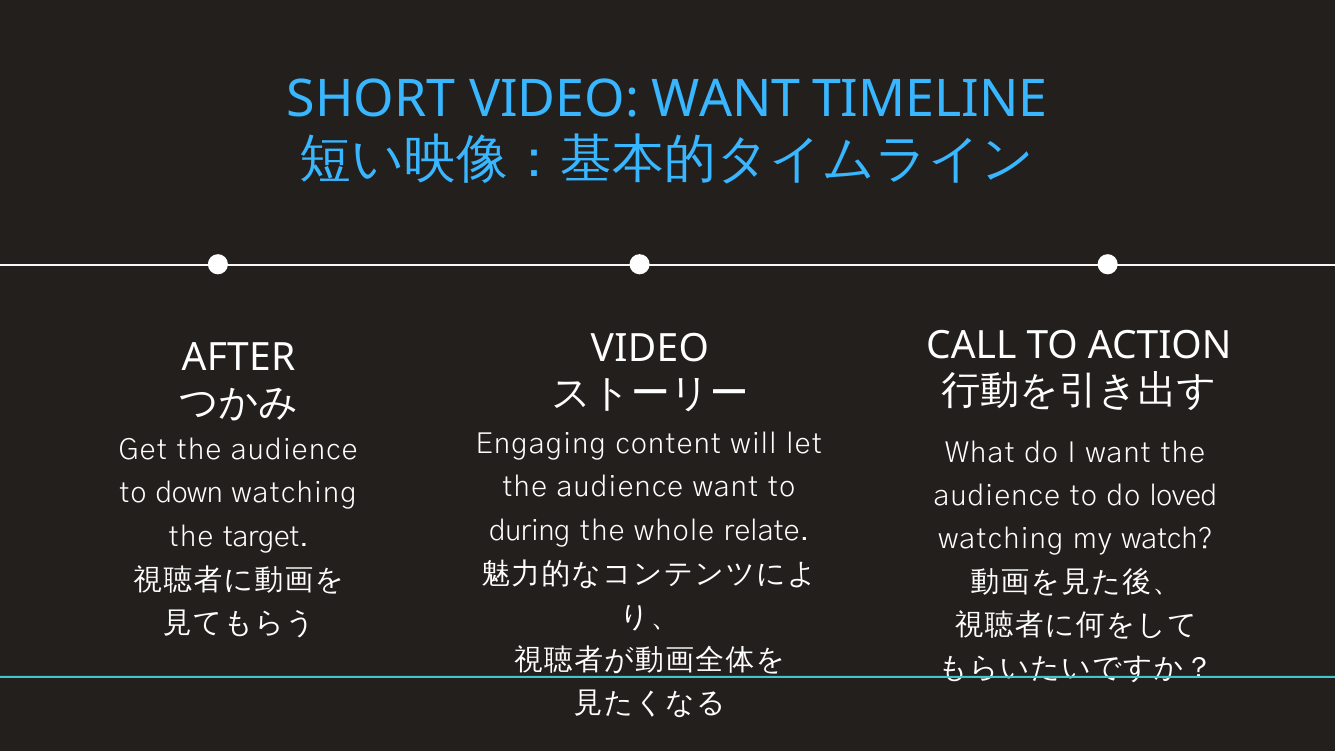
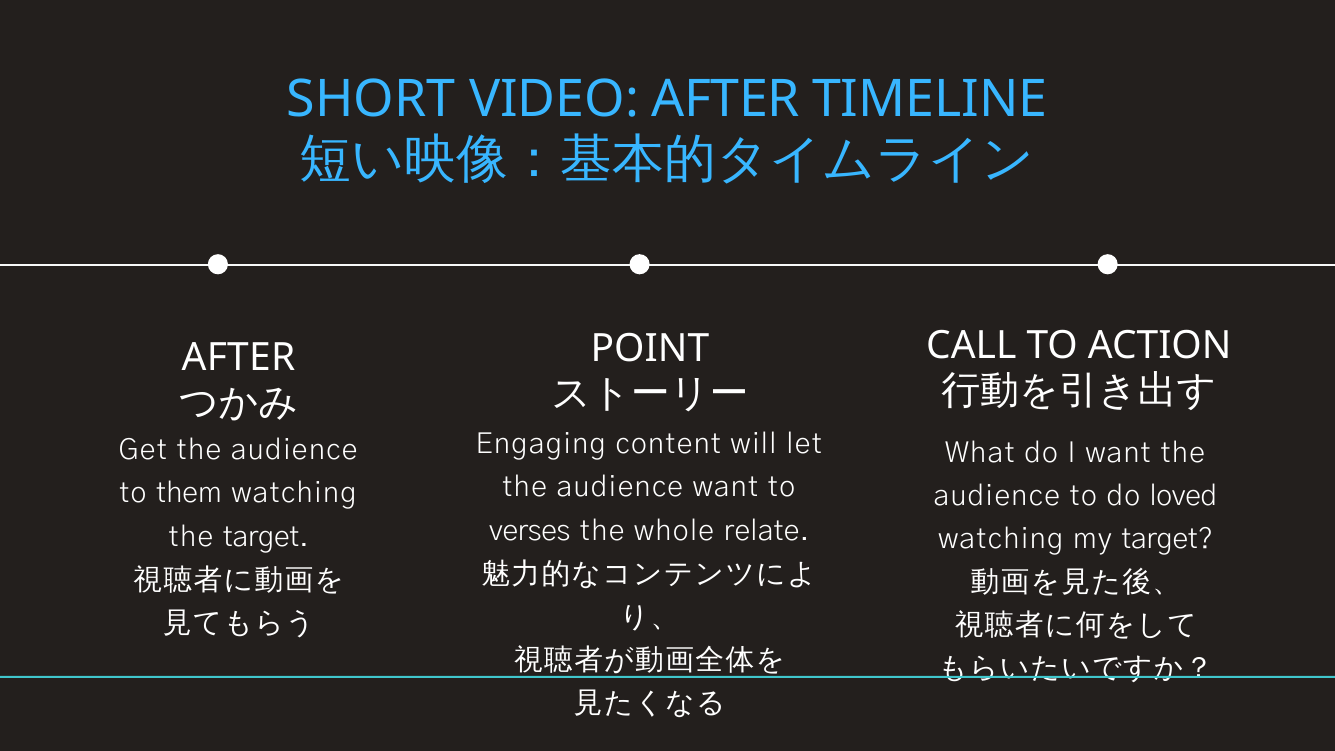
VIDEO WANT: WANT -> AFTER (726, 99)
VIDEO: VIDEO -> POINT (650, 349)
down: down -> them (189, 493)
during: during -> verses (530, 531)
my watch: watch -> target (1167, 539)
